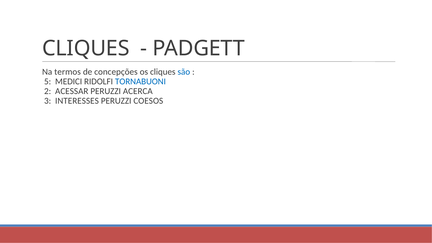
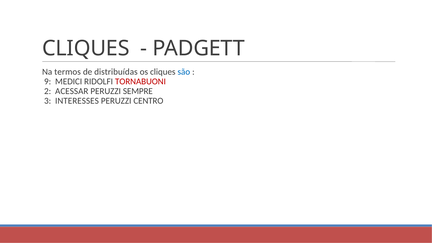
concepções: concepções -> distribuídas (116, 72)
5: 5 -> 9 (48, 82)
TORNABUONI colour: blue -> red (140, 82)
ACERCA: ACERCA -> SEMPRE (138, 91)
COESOS: COESOS -> CENTRO (148, 101)
